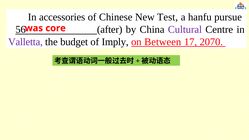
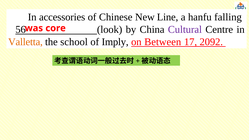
Test: Test -> Line (168, 17)
pursue: pursue -> falling (228, 17)
after: after -> look (110, 29)
Valletta colour: purple -> orange (25, 42)
budget: budget -> school (74, 42)
2070: 2070 -> 2092 (211, 42)
